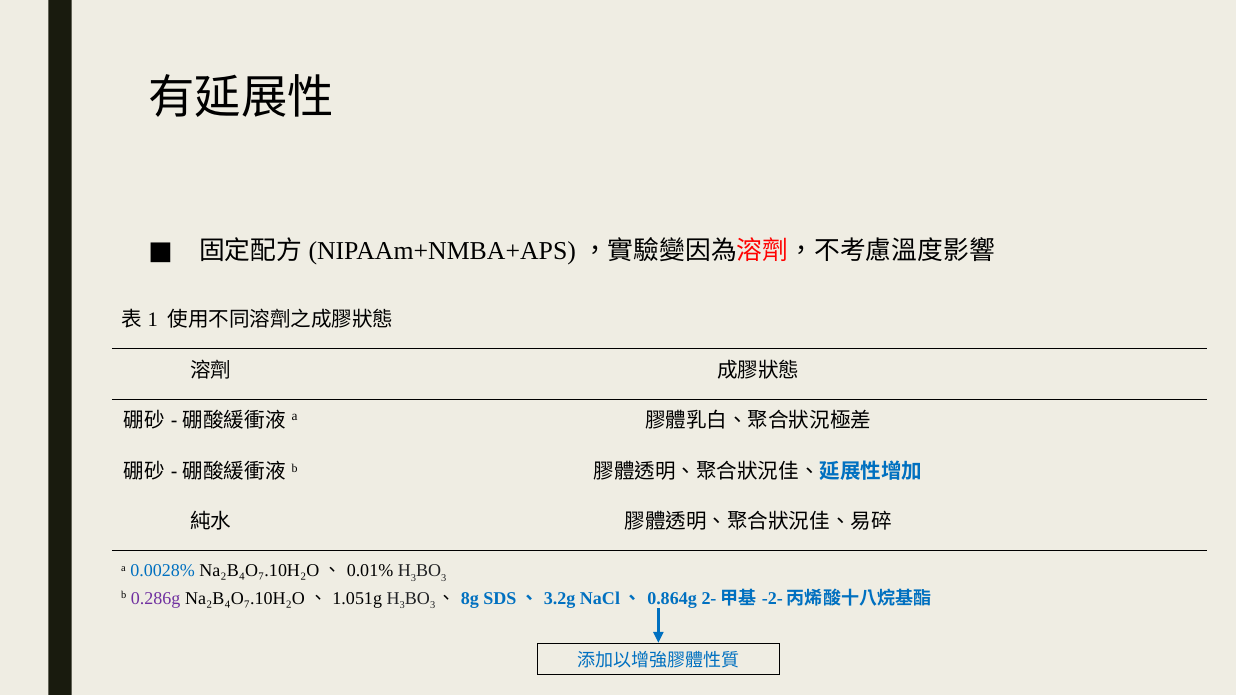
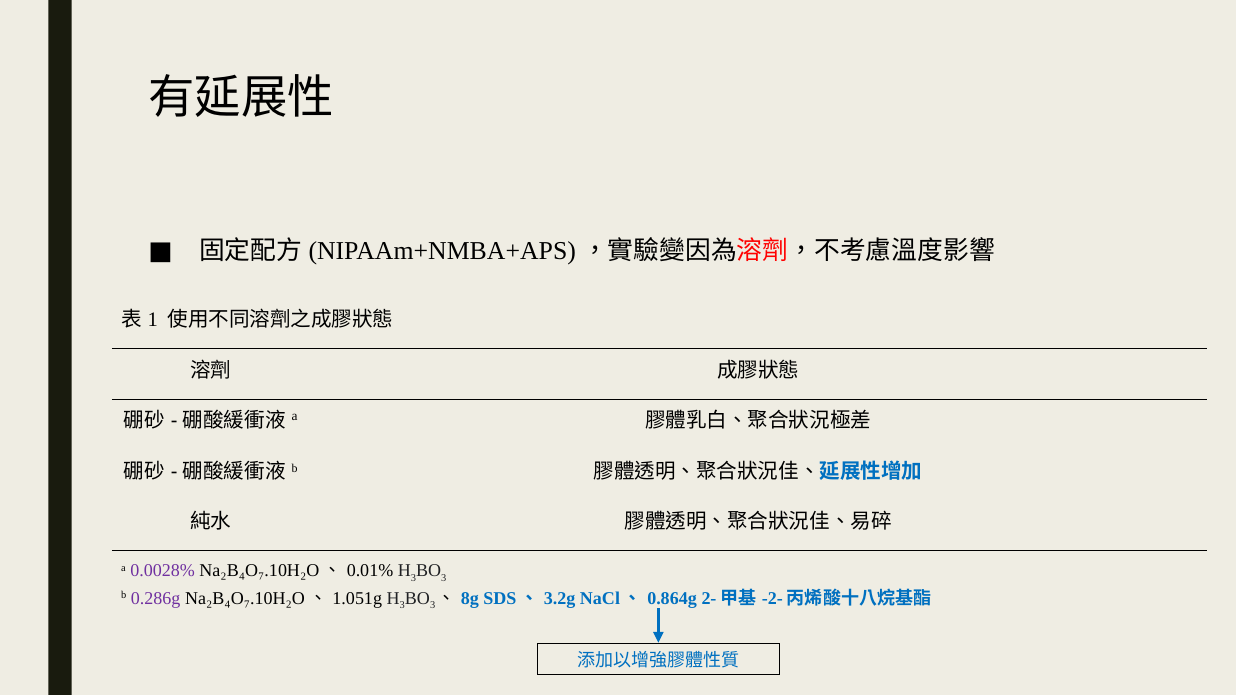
0.0028% colour: blue -> purple (163, 571)
